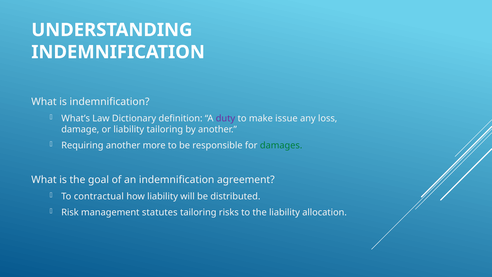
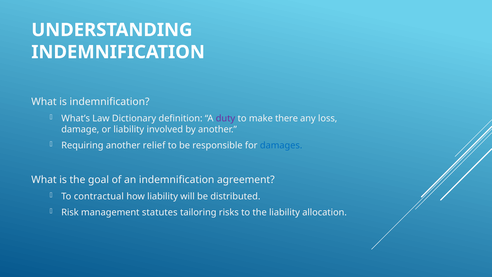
issue: issue -> there (287, 118)
liability tailoring: tailoring -> involved (165, 129)
more: more -> relief (154, 145)
damages colour: green -> blue (281, 145)
